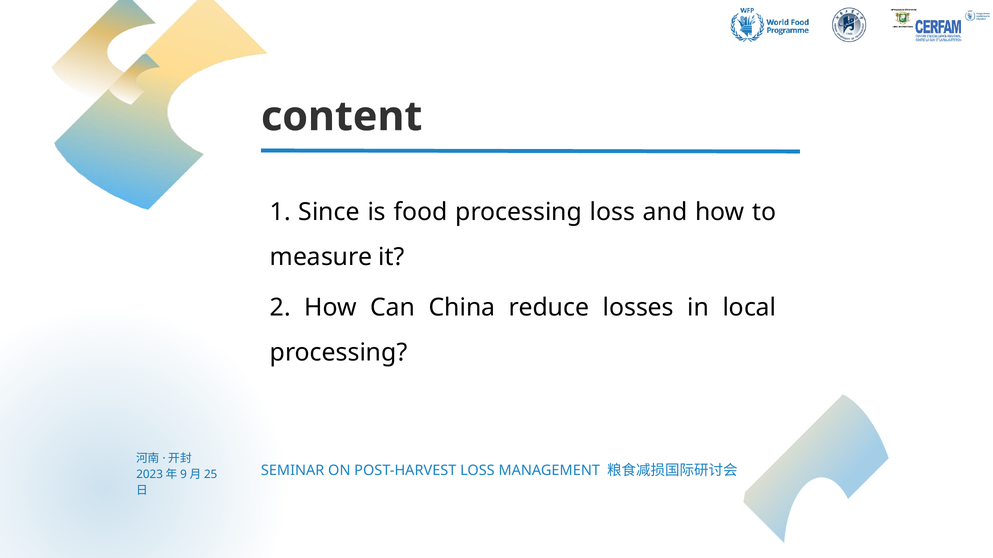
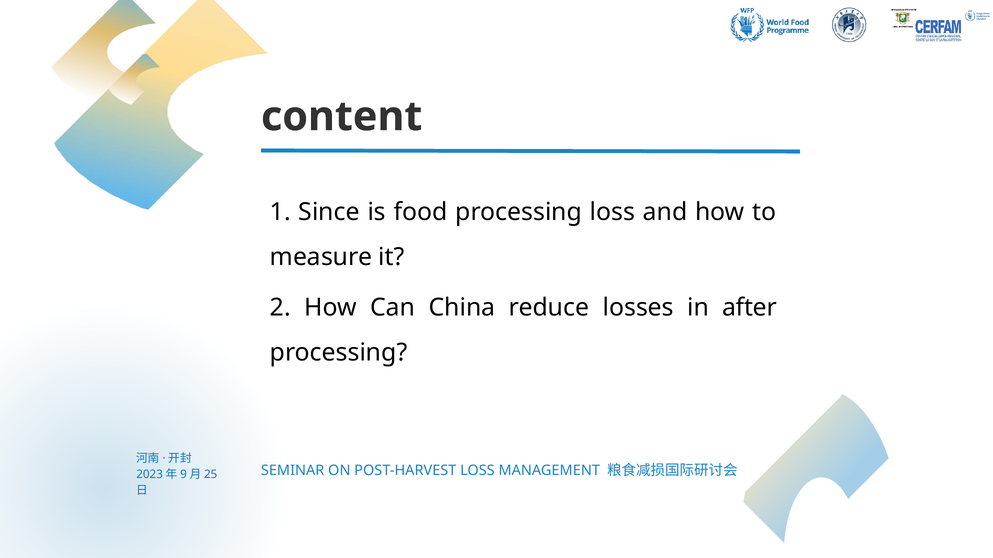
local: local -> after (750, 308)
